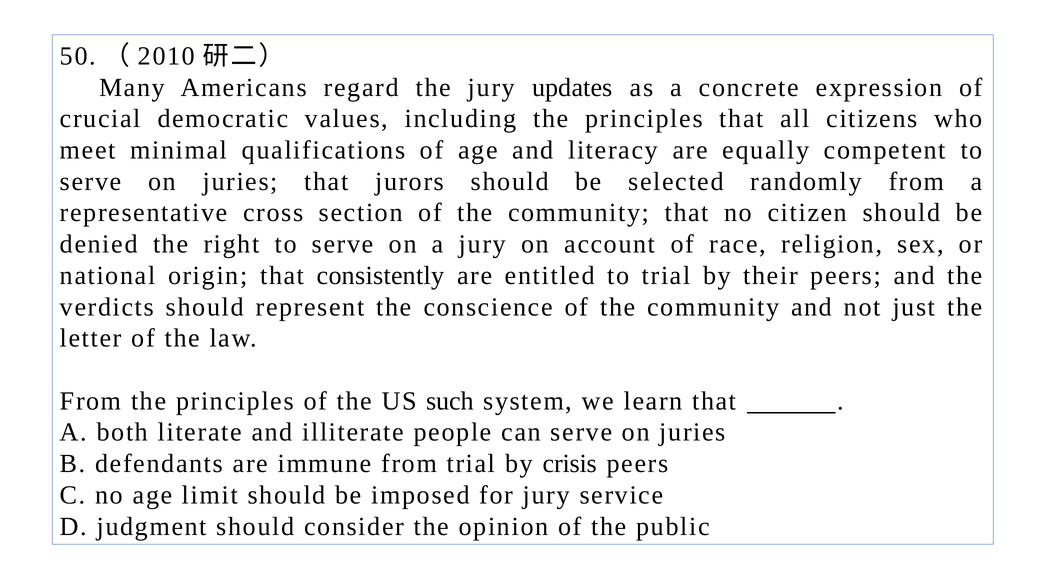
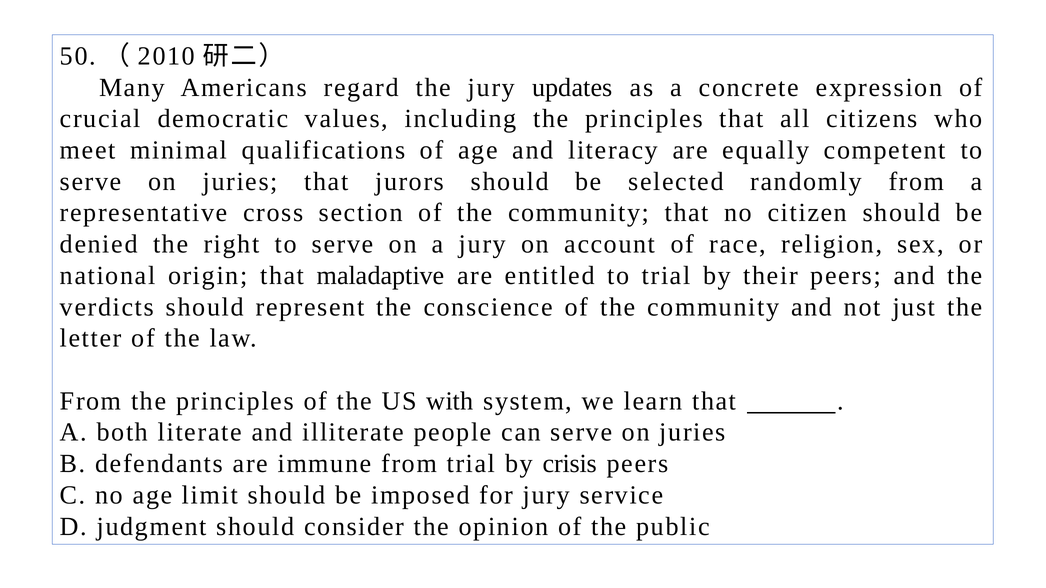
consistently: consistently -> maladaptive (381, 276)
such: such -> with (450, 401)
